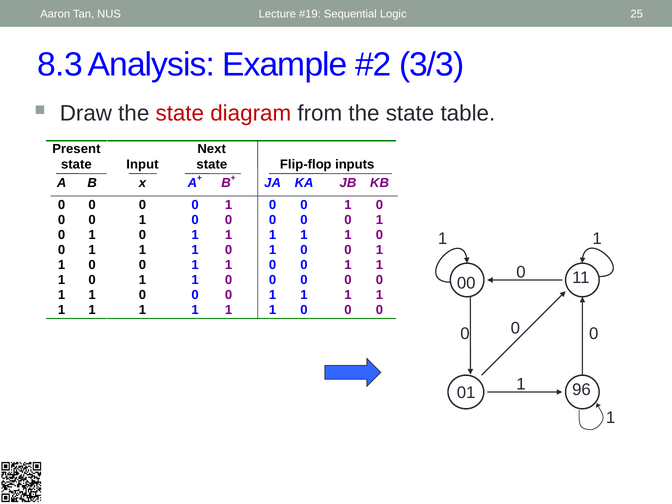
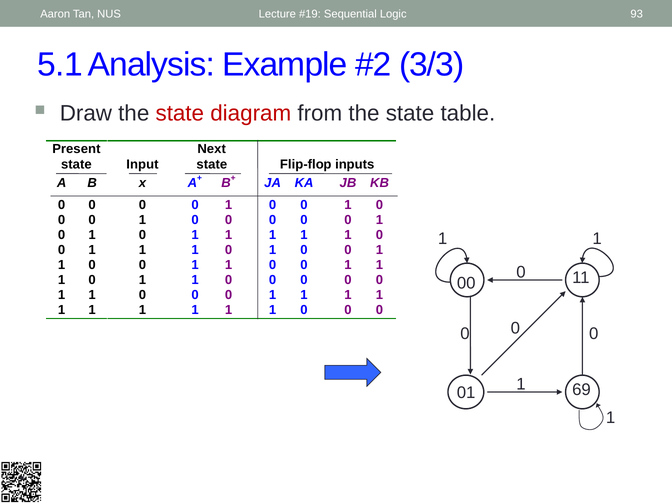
25: 25 -> 93 (637, 14)
8.3: 8.3 -> 5.1 (60, 65)
96: 96 -> 69 (582, 390)
